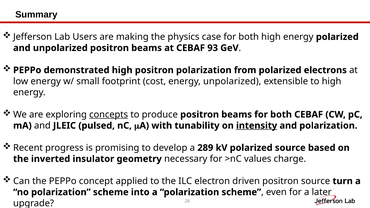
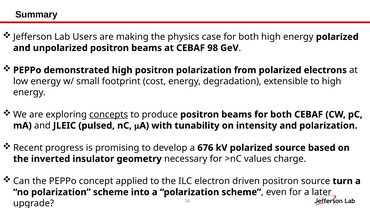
93: 93 -> 98 (213, 48)
energy unpolarized: unpolarized -> degradation (232, 81)
intensity underline: present -> none (257, 126)
289: 289 -> 676 (205, 148)
